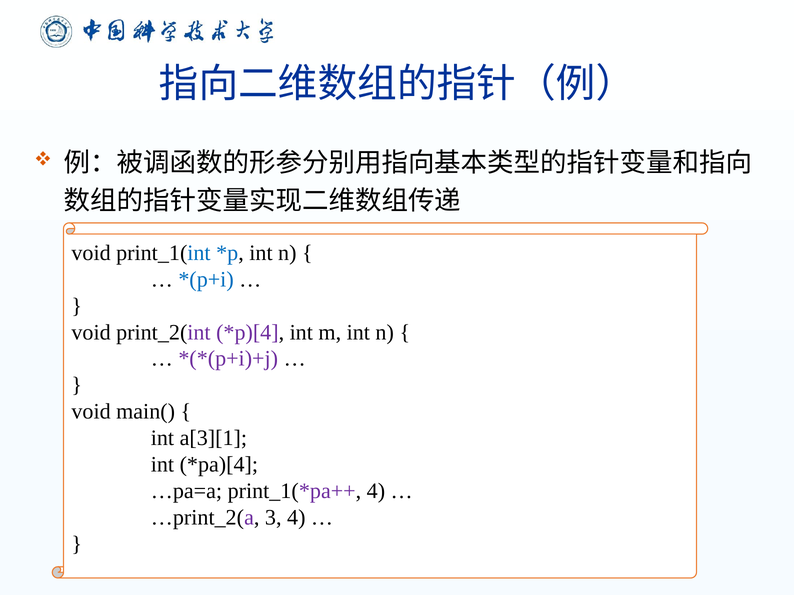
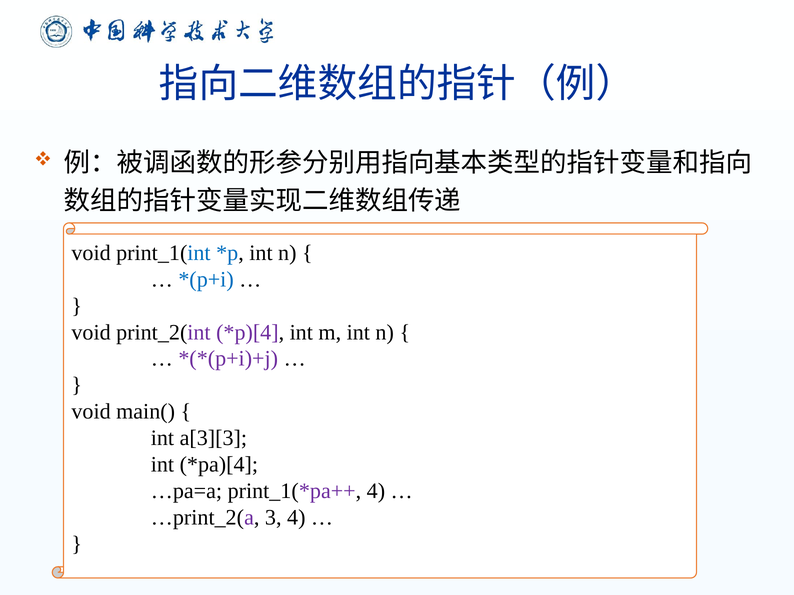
a[3][1: a[3][1 -> a[3][3 (213, 438)
